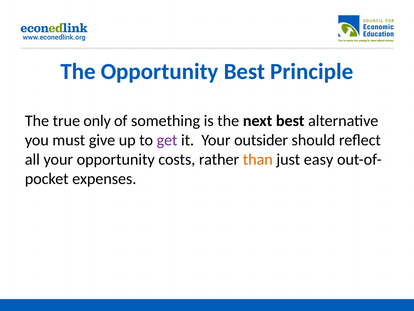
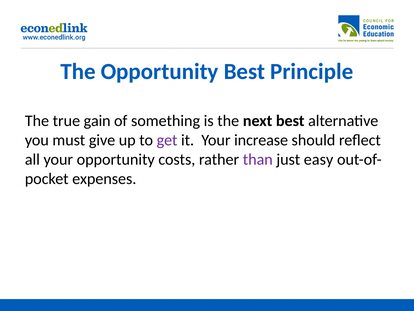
only: only -> gain (97, 120)
outsider: outsider -> increase (261, 140)
than colour: orange -> purple (258, 159)
